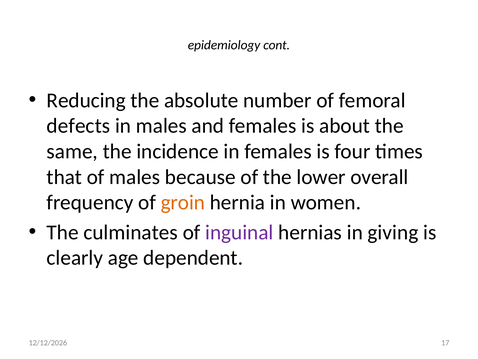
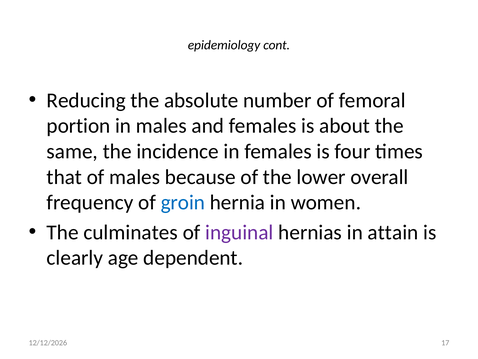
defects: defects -> portion (78, 126)
groin colour: orange -> blue (183, 202)
giving: giving -> attain (393, 232)
